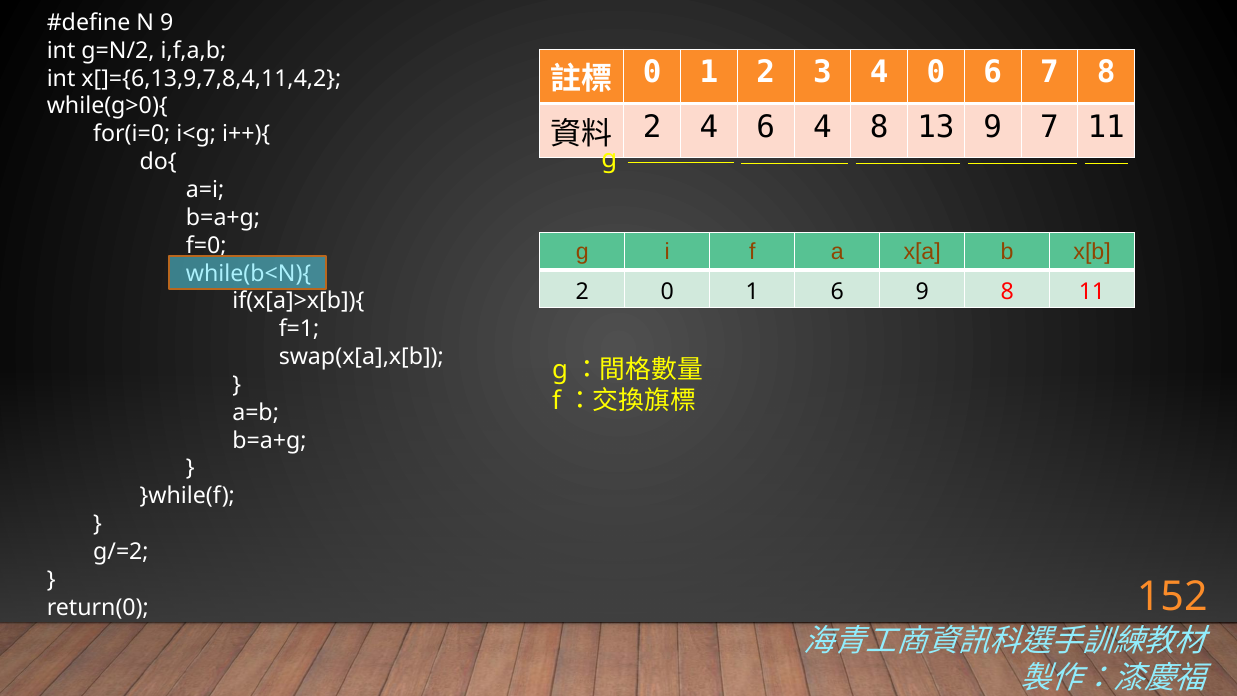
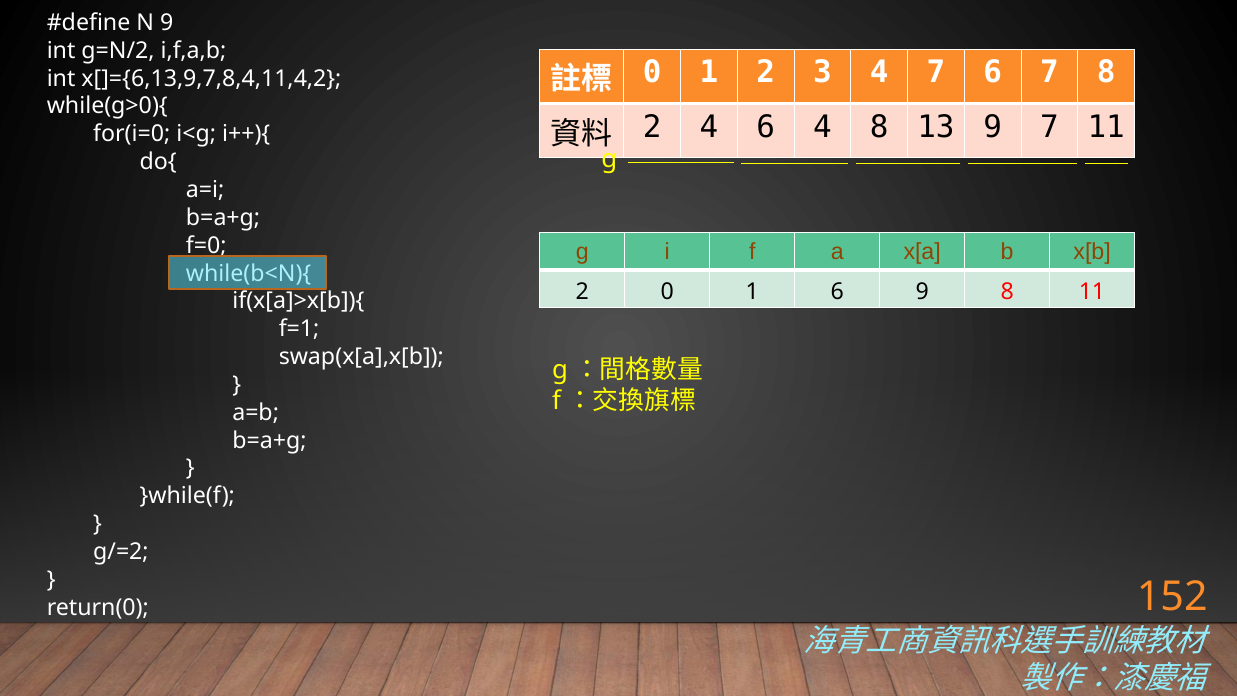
4 0: 0 -> 7 (936, 73)
